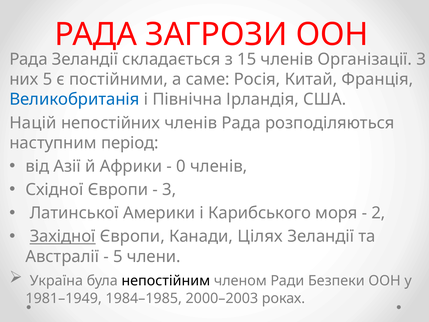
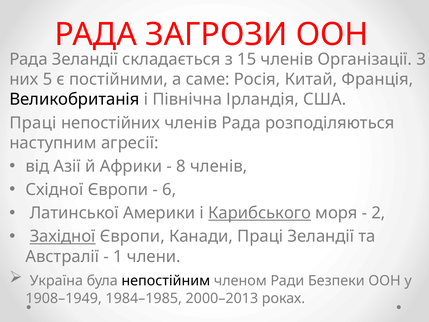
Великобританія colour: blue -> black (74, 99)
Націй: Націй -> Праці (33, 123)
період: період -> агресії (130, 143)
0: 0 -> 8 (181, 166)
3: 3 -> 6 (169, 190)
Карибського underline: none -> present (260, 213)
Канади Цілях: Цілях -> Праці (260, 236)
5: 5 -> 1 (118, 256)
1981–1949: 1981–1949 -> 1908–1949 (64, 298)
2000–2003: 2000–2003 -> 2000–2013 (222, 298)
